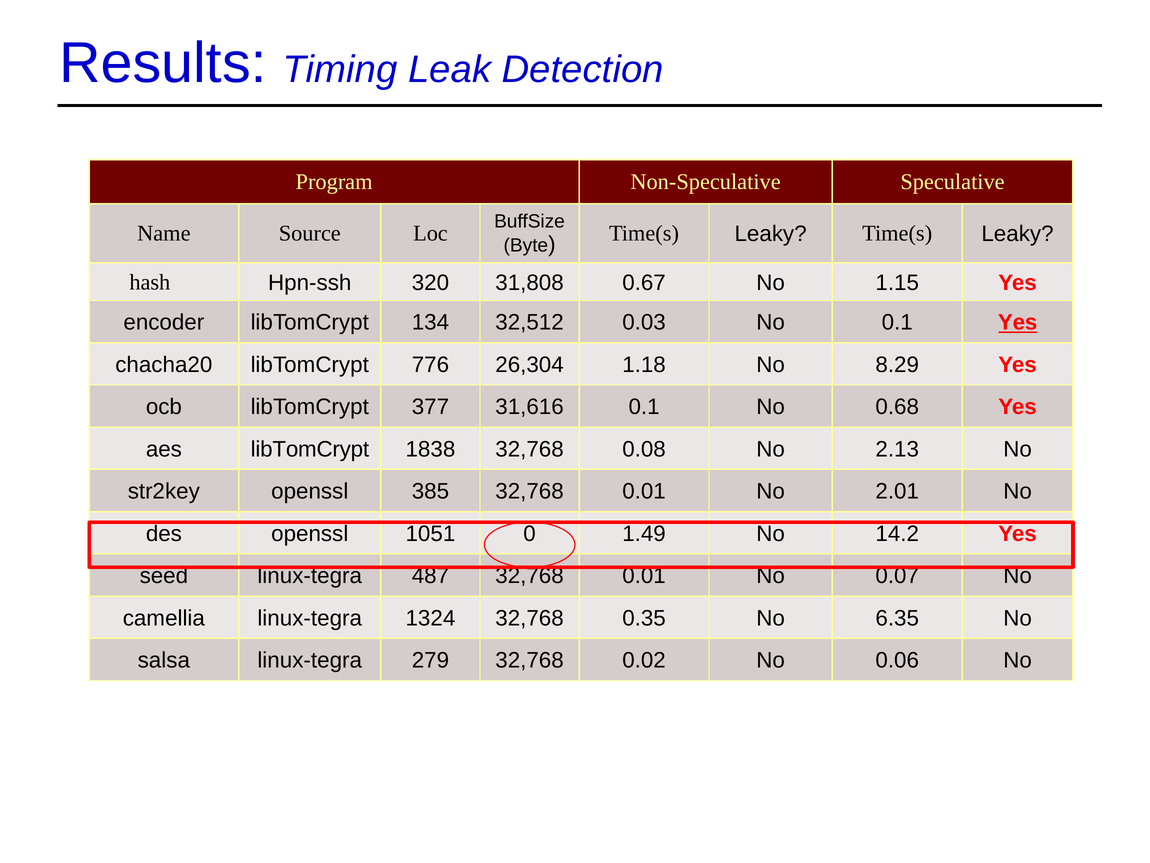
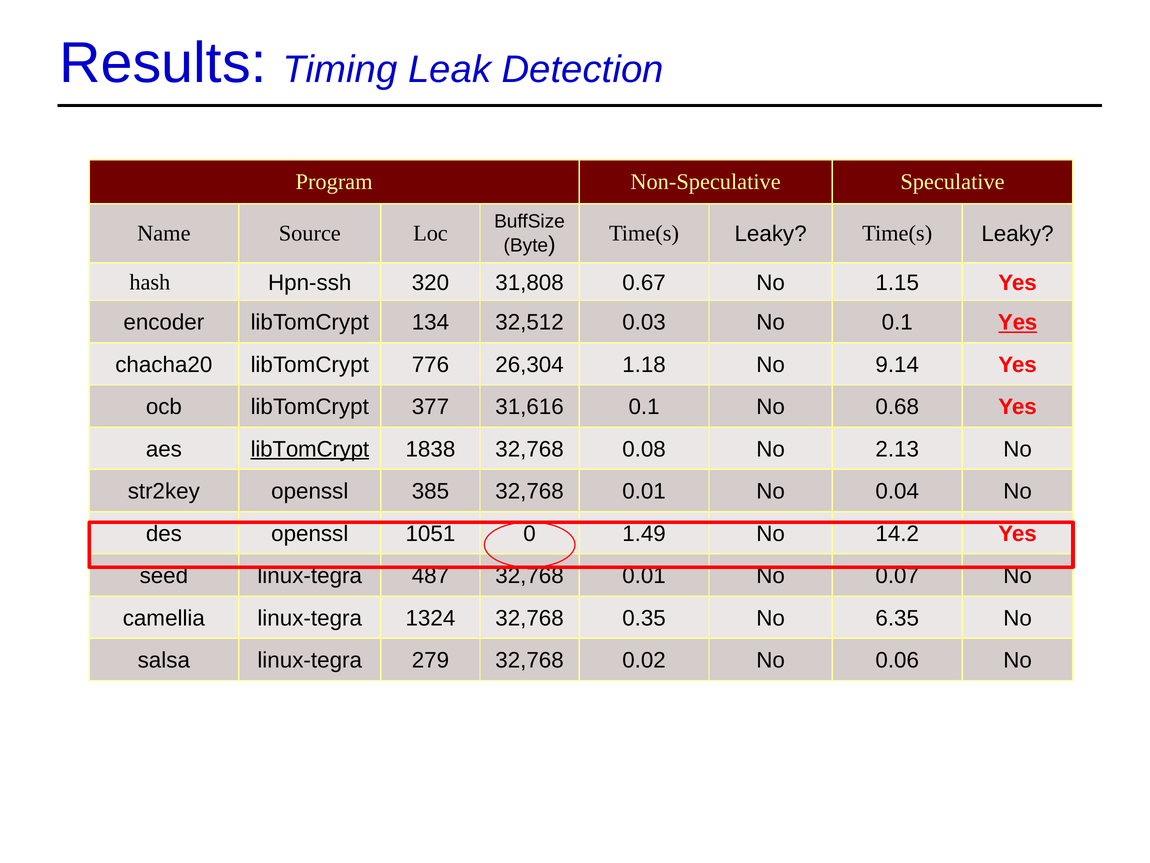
8.29: 8.29 -> 9.14 (897, 365)
libTomCrypt underline: none -> present (310, 449)
2.01: 2.01 -> 0.04 (897, 491)
